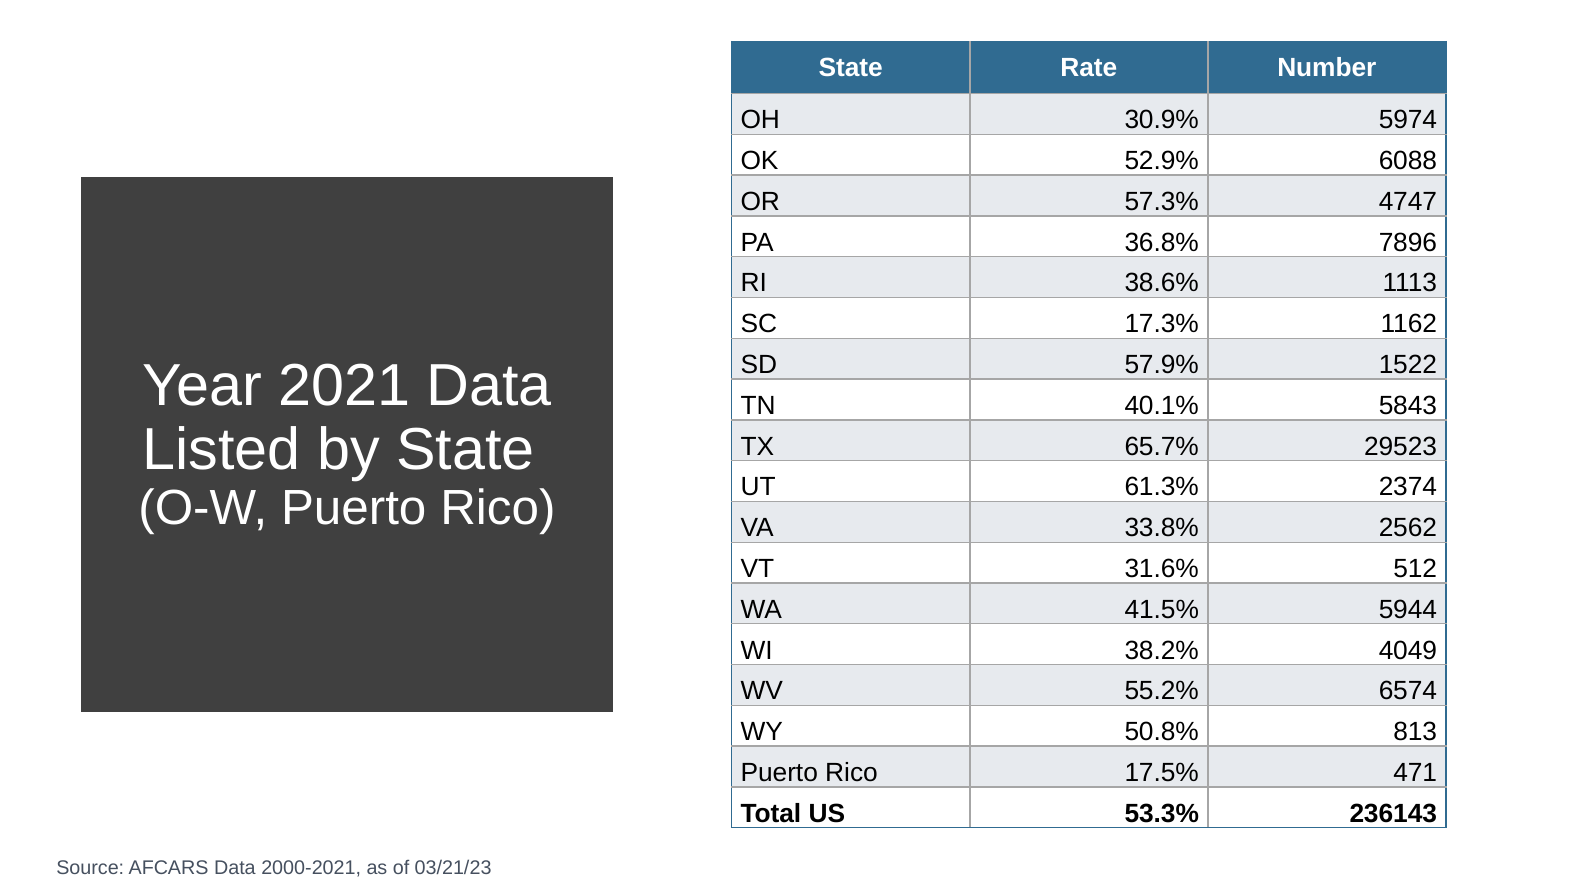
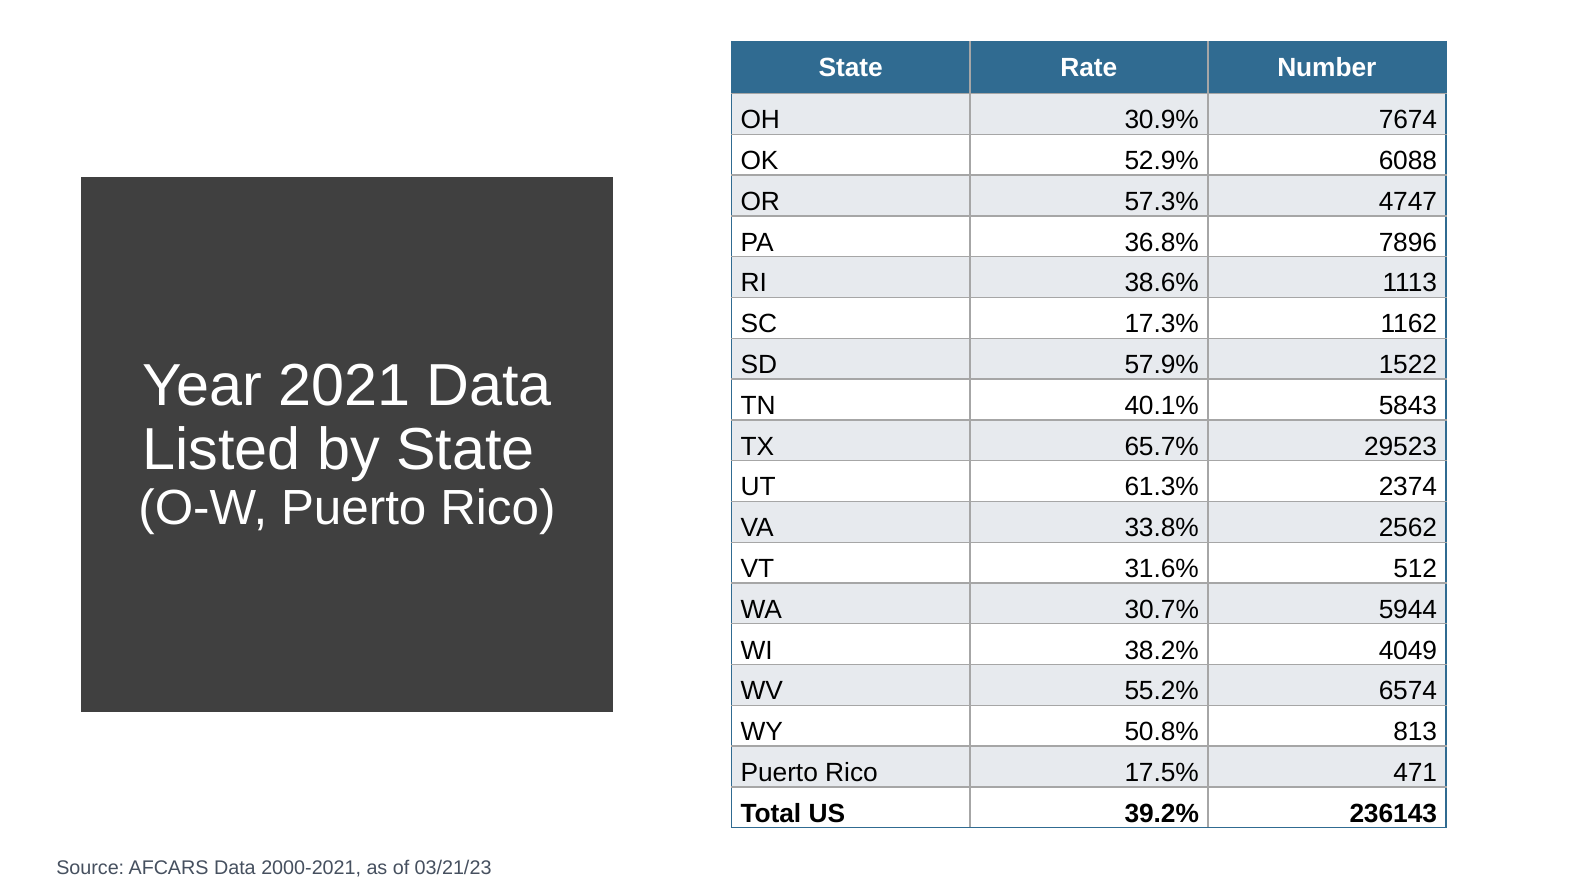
5974: 5974 -> 7674 (1408, 120)
41.5%: 41.5% -> 30.7% (1162, 610)
53.3%: 53.3% -> 39.2% (1162, 814)
